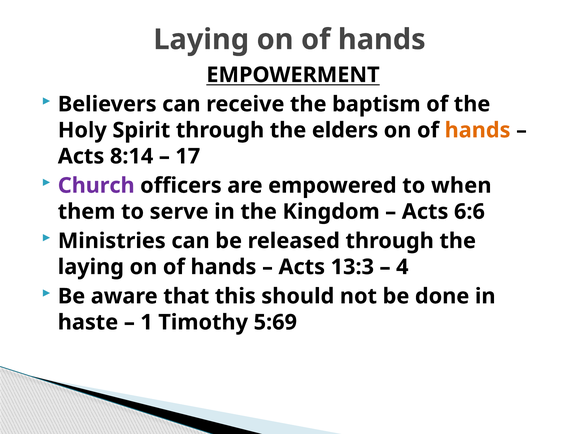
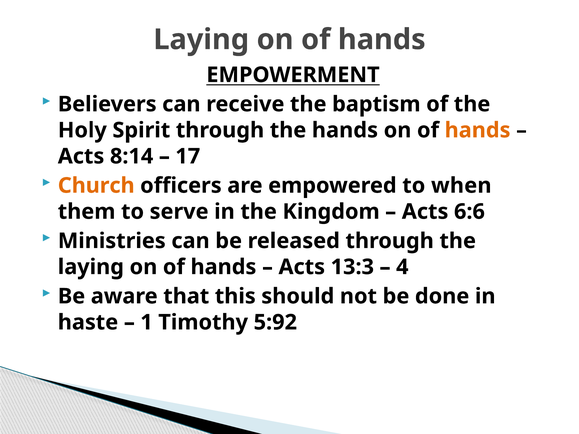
the elders: elders -> hands (345, 130)
Church colour: purple -> orange (96, 186)
5:69: 5:69 -> 5:92 (275, 322)
